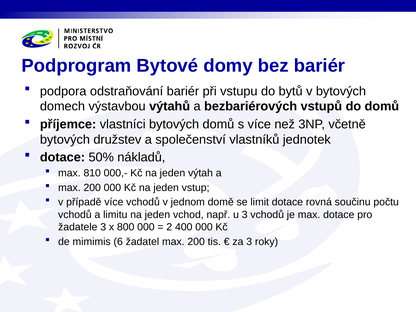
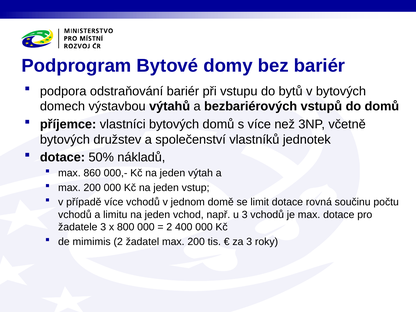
810: 810 -> 860 (92, 173)
mimimis 6: 6 -> 2 (118, 242)
